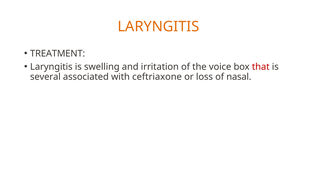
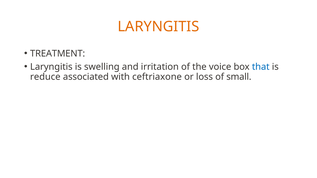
that colour: red -> blue (261, 67)
several: several -> reduce (45, 77)
nasal: nasal -> small (239, 77)
